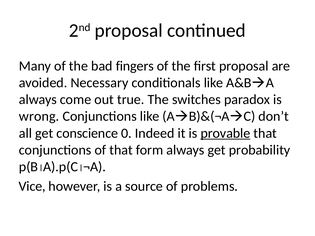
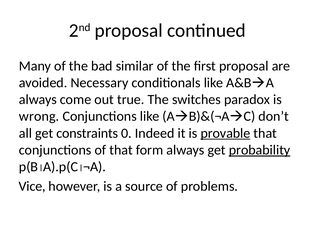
fingers: fingers -> similar (135, 66)
conscience: conscience -> constraints (87, 133)
probability underline: none -> present (260, 150)
